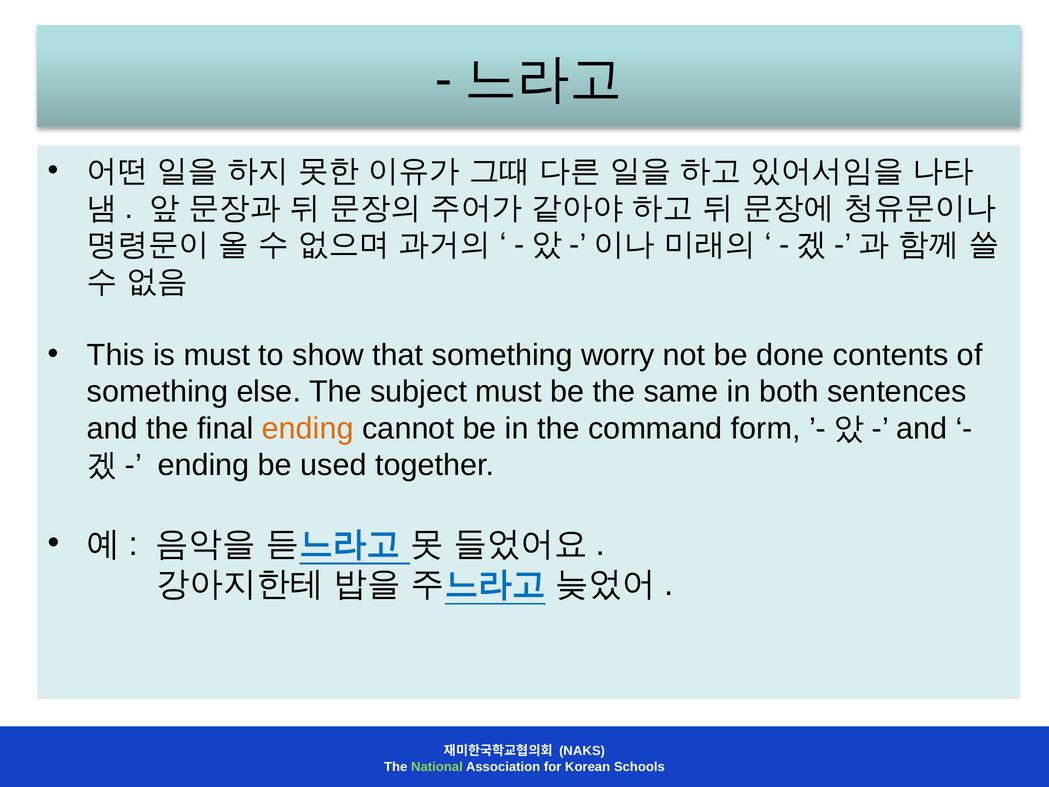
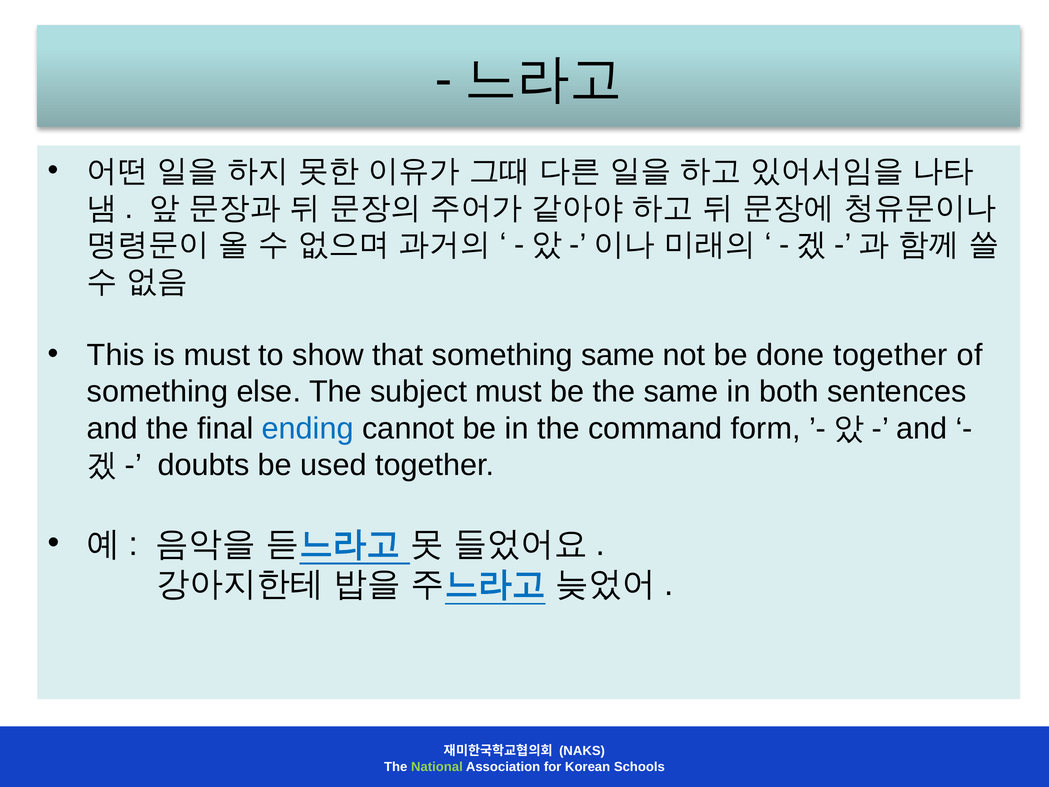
something worry: worry -> same (618, 355)
done contents: contents -> together (890, 355)
ending colour: orange -> blue (308, 428)
ending: ending -> doubts (203, 465)
